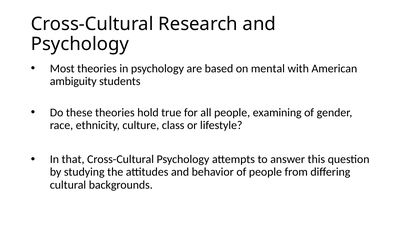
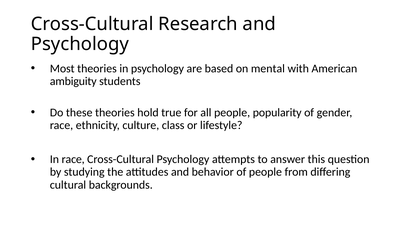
examining: examining -> popularity (277, 112)
In that: that -> race (73, 159)
